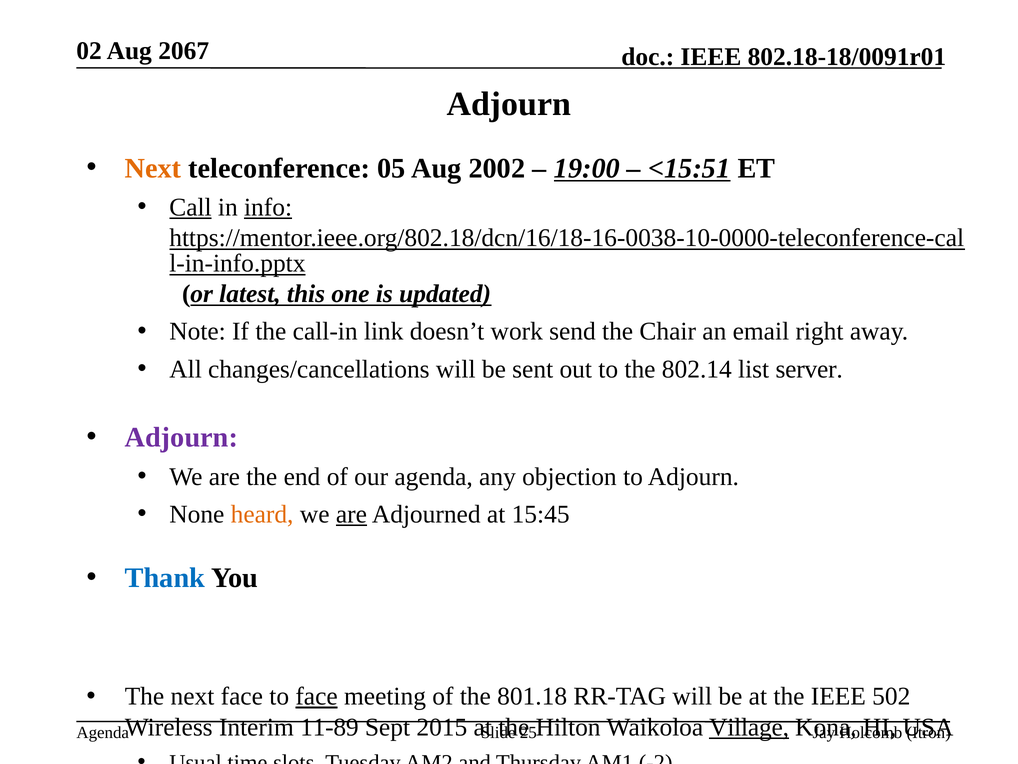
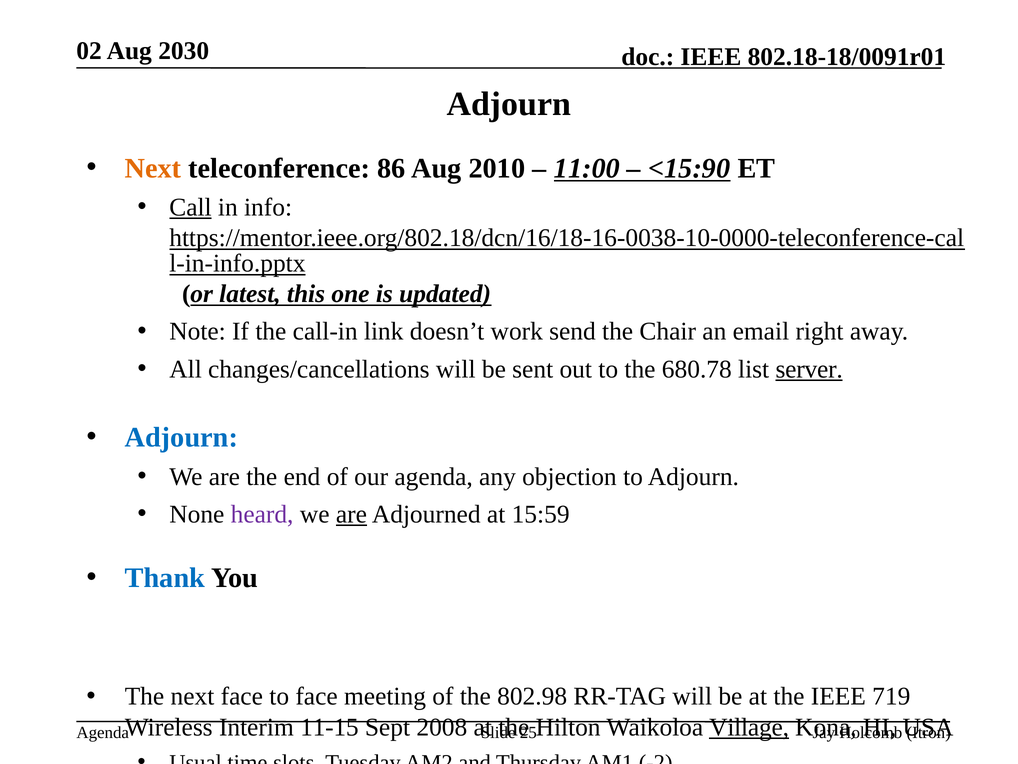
2067: 2067 -> 2030 (184, 51)
05: 05 -> 86 (391, 168)
2002: 2002 -> 2010 (497, 168)
19:00: 19:00 -> 11:00 (587, 168)
<15:51: <15:51 -> <15:90 (689, 168)
info underline: present -> none (268, 207)
802.14: 802.14 -> 680.78 (697, 369)
server underline: none -> present (809, 369)
Adjourn colour: purple -> blue (181, 437)
heard colour: orange -> purple (262, 514)
15:45: 15:45 -> 15:59 (541, 514)
face underline: present -> none (317, 696)
801.18: 801.18 -> 802.98 (532, 696)
502: 502 -> 719 (891, 696)
11-89: 11-89 -> 11-15 (329, 727)
2015: 2015 -> 2008 (442, 727)
